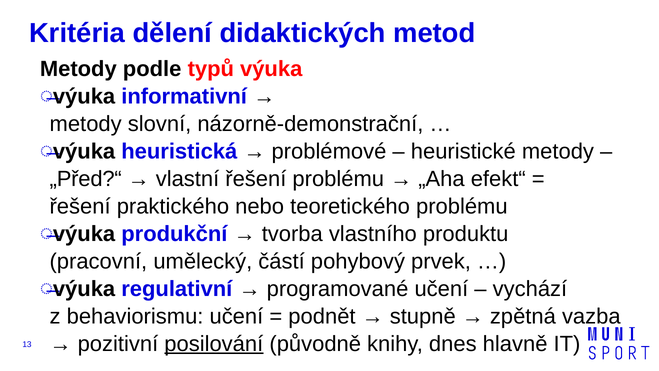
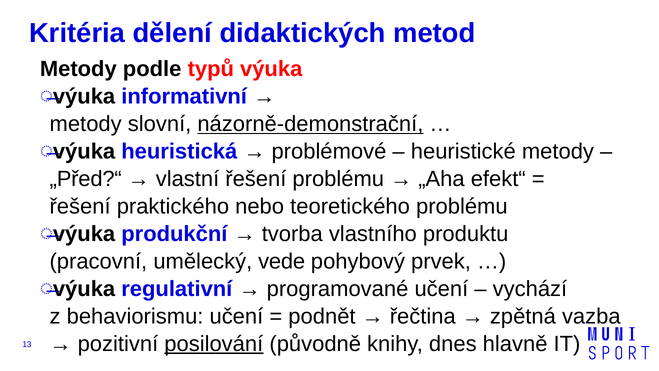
názorně-demonstrační underline: none -> present (310, 124)
částí: částí -> vede (282, 261)
stupně: stupně -> řečtina (423, 316)
